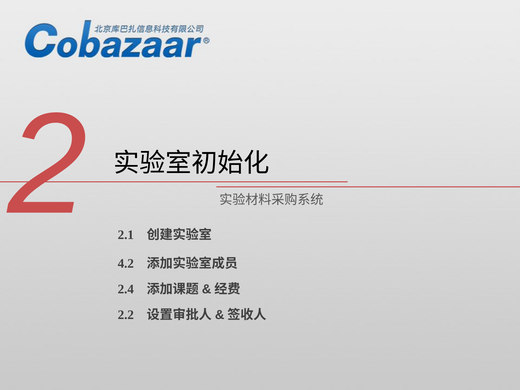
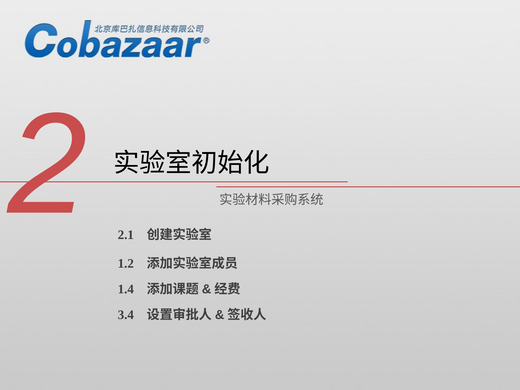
4.2: 4.2 -> 1.2 (126, 264)
2.4: 2.4 -> 1.4 (126, 289)
2.2: 2.2 -> 3.4 (126, 315)
